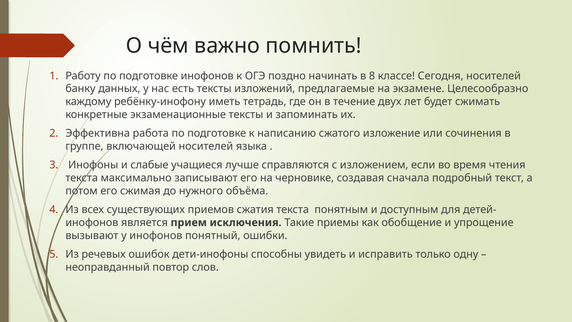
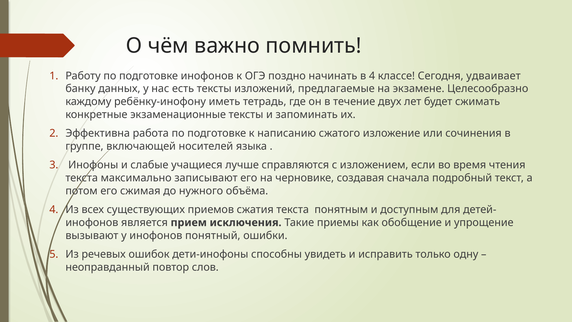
в 8: 8 -> 4 (372, 76)
Сегодня носителей: носителей -> удваивает (493, 76)
